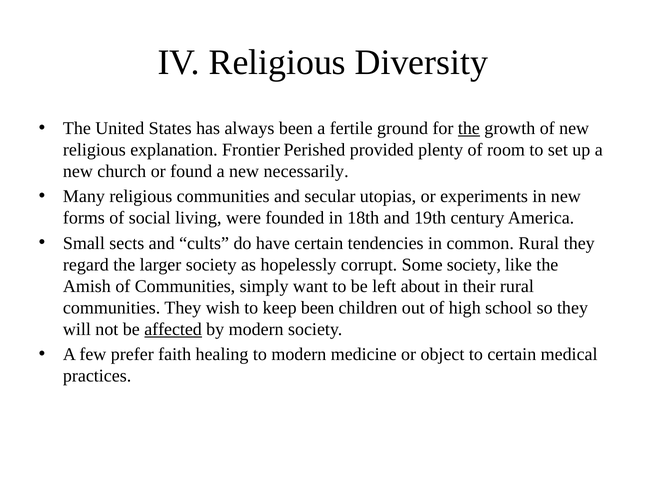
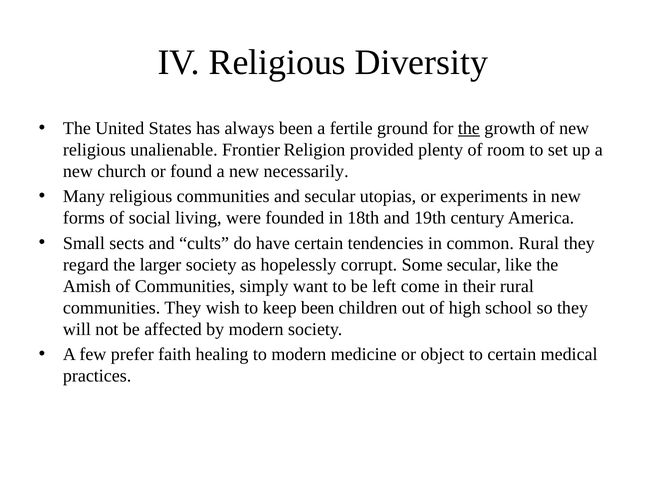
explanation: explanation -> unalienable (174, 150)
Perished: Perished -> Religion (314, 150)
Some society: society -> secular (474, 265)
about: about -> come (420, 286)
affected underline: present -> none (173, 330)
